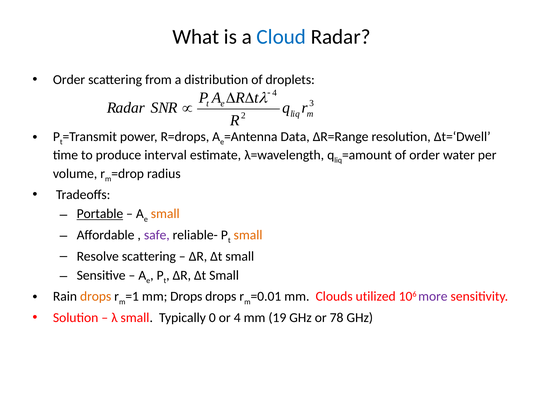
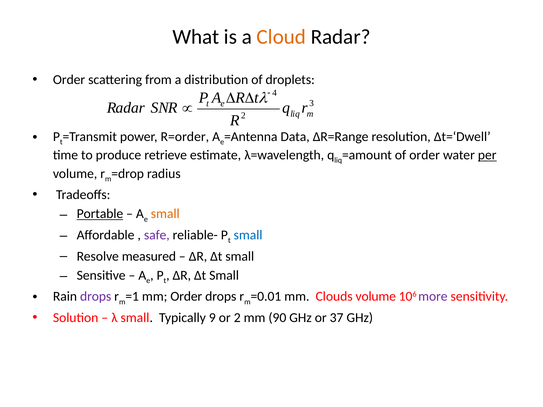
Cloud colour: blue -> orange (281, 37)
R=drops: R=drops -> R=order (185, 137)
interval: interval -> retrieve (166, 155)
per underline: none -> present (487, 155)
small colour: orange -> blue (248, 235)
Resolve scattering: scattering -> measured (149, 256)
drops colour: orange -> purple (96, 297)
mm Drops: Drops -> Order (186, 297)
Clouds utilized: utilized -> volume (376, 297)
0: 0 -> 9 (212, 318)
or 4: 4 -> 2 (237, 318)
19: 19 -> 90 (277, 318)
78: 78 -> 37 (337, 318)
